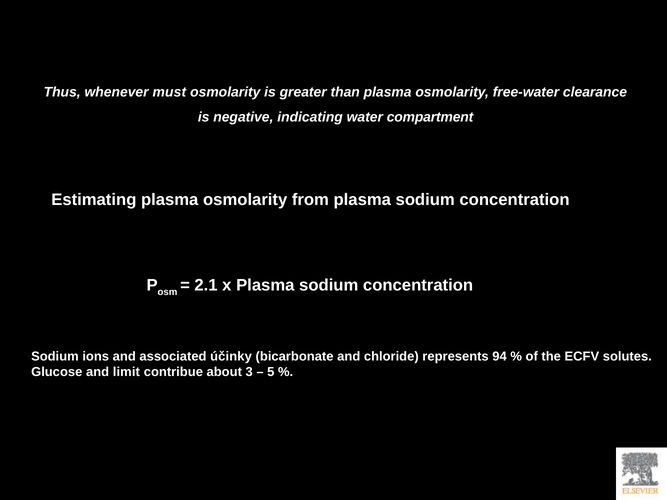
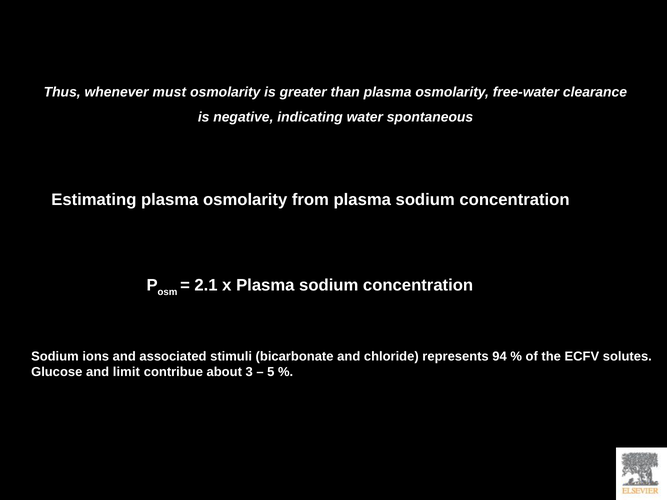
compartment: compartment -> spontaneous (430, 117)
účinky: účinky -> stimuli (231, 357)
